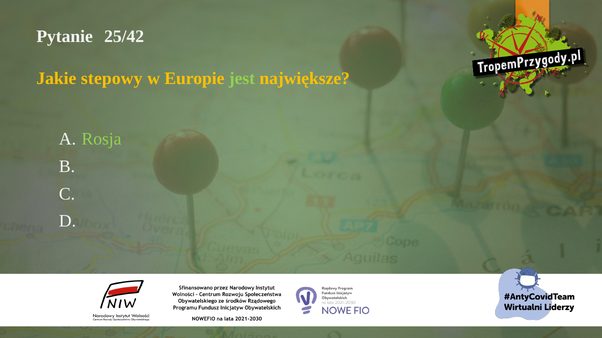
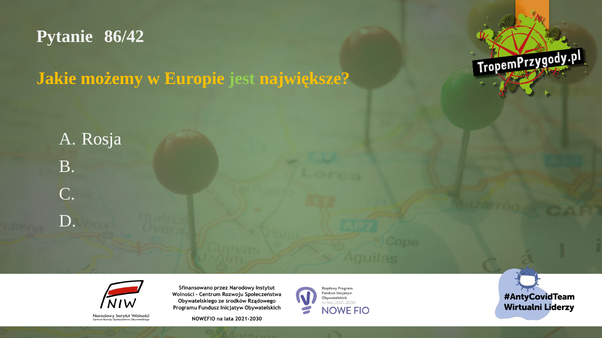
25/42: 25/42 -> 86/42 (124, 36)
stepowy: stepowy -> możemy (112, 79)
Rosja colour: light green -> white (102, 139)
